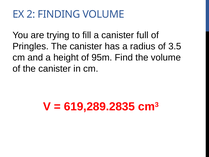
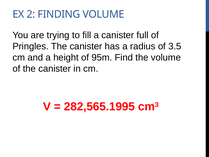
619,289.2835: 619,289.2835 -> 282,565.1995 (99, 106)
